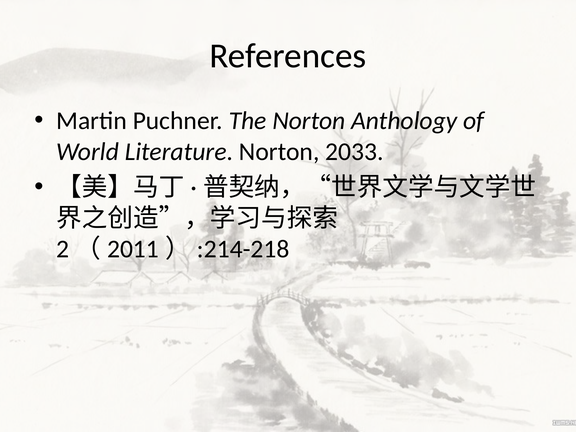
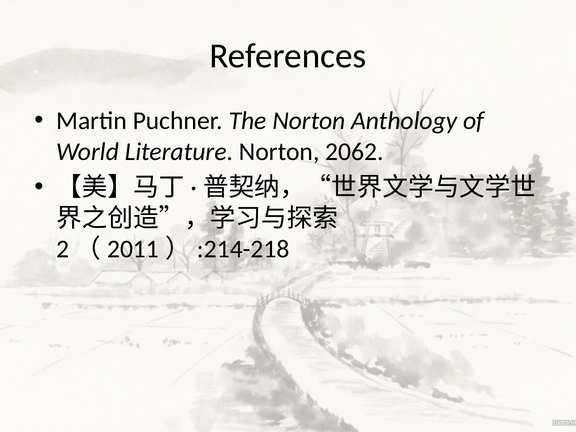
2033: 2033 -> 2062 (354, 152)
